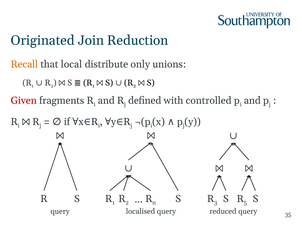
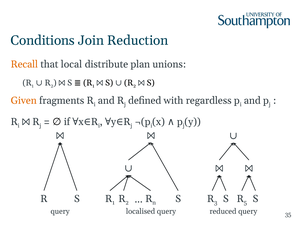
Originated: Originated -> Conditions (43, 40)
only: only -> plan (140, 64)
Given colour: red -> orange (24, 100)
controlled: controlled -> regardless (209, 100)
